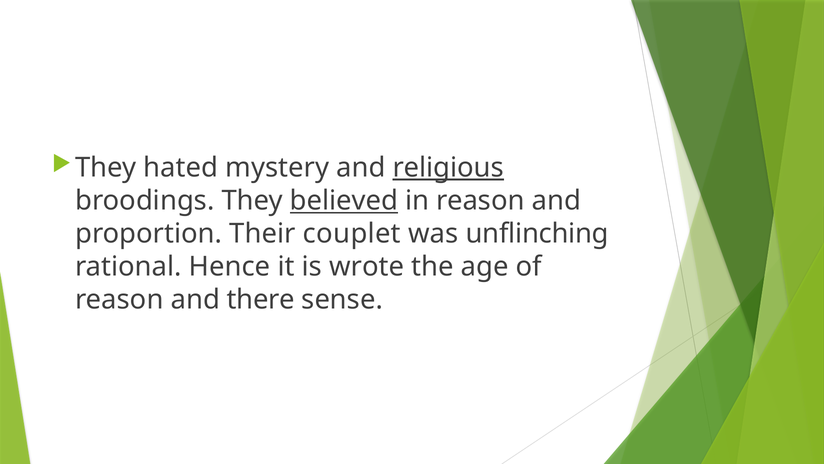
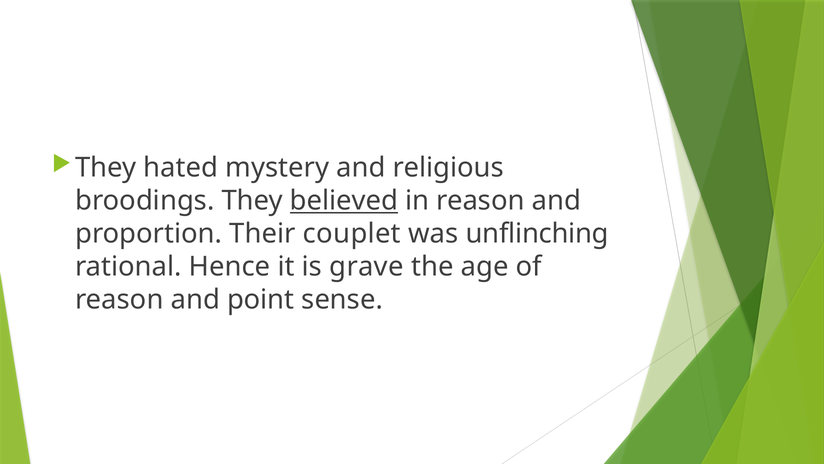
religious underline: present -> none (448, 168)
wrote: wrote -> grave (366, 267)
there: there -> point (261, 300)
